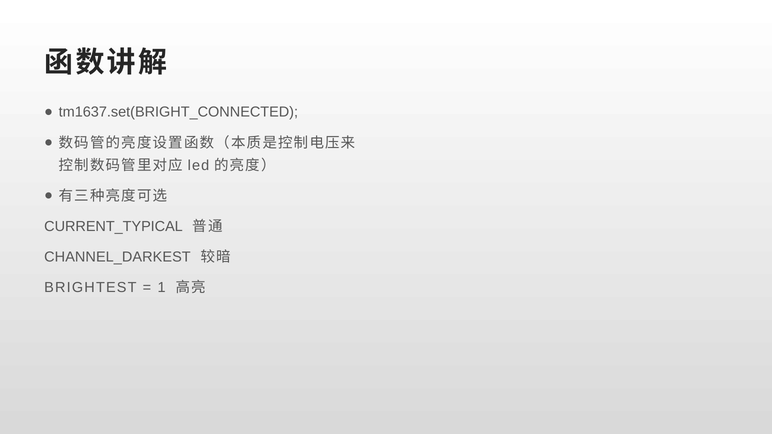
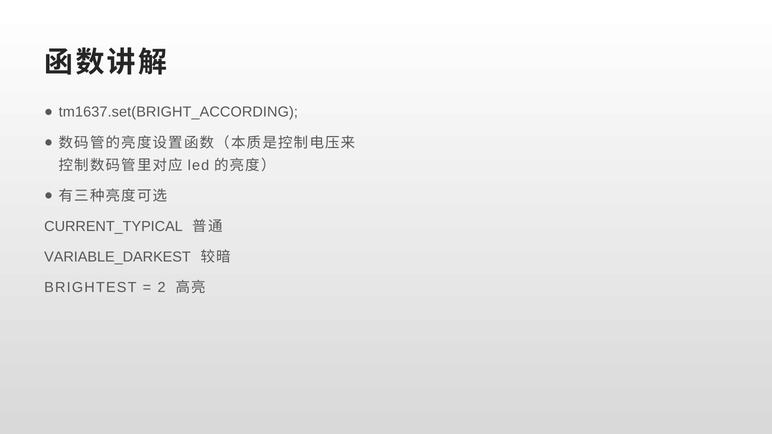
tm1637.set(BRIGHT_CONNECTED: tm1637.set(BRIGHT_CONNECTED -> tm1637.set(BRIGHT_ACCORDING (178, 112)
CHANNEL_DARKEST: CHANNEL_DARKEST -> VARIABLE_DARKEST (118, 257)
1: 1 -> 2 (162, 288)
